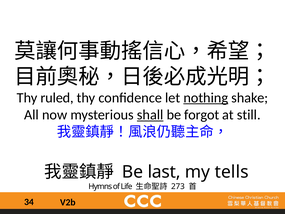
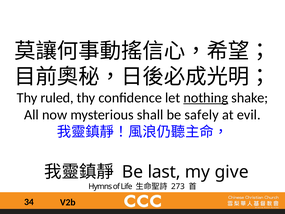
shall underline: present -> none (150, 115)
forgot: forgot -> safely (202, 115)
still: still -> evil (249, 115)
tells: tells -> give (232, 172)
